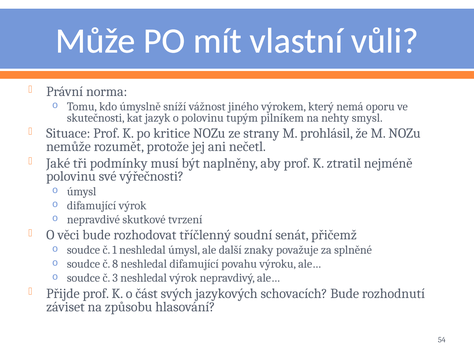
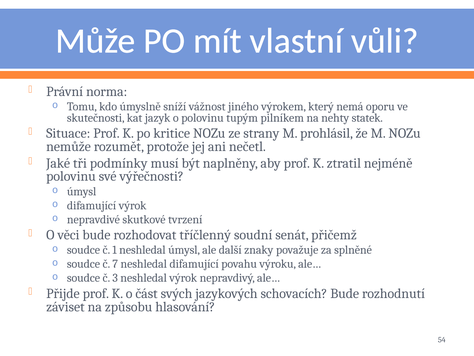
smysl: smysl -> statek (367, 118)
8: 8 -> 7 (115, 264)
